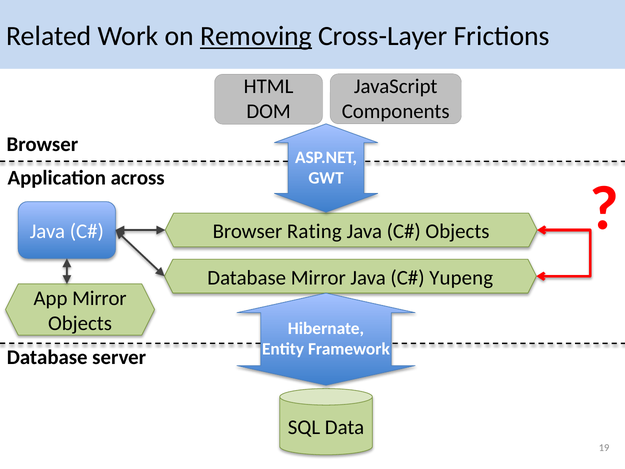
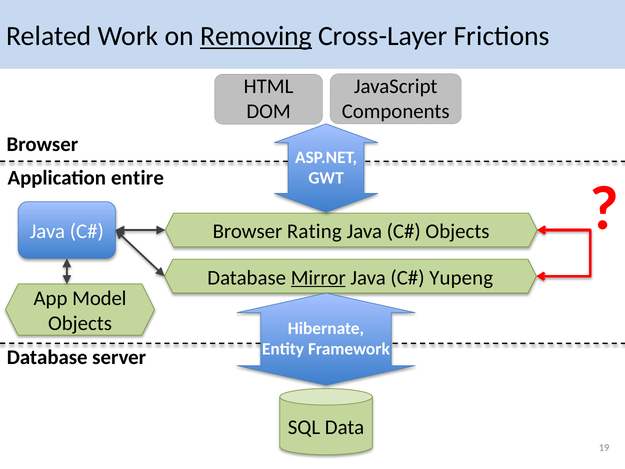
across: across -> entire (137, 178)
Mirror underline: none -> present (318, 277)
App Mirror: Mirror -> Model (99, 298)
